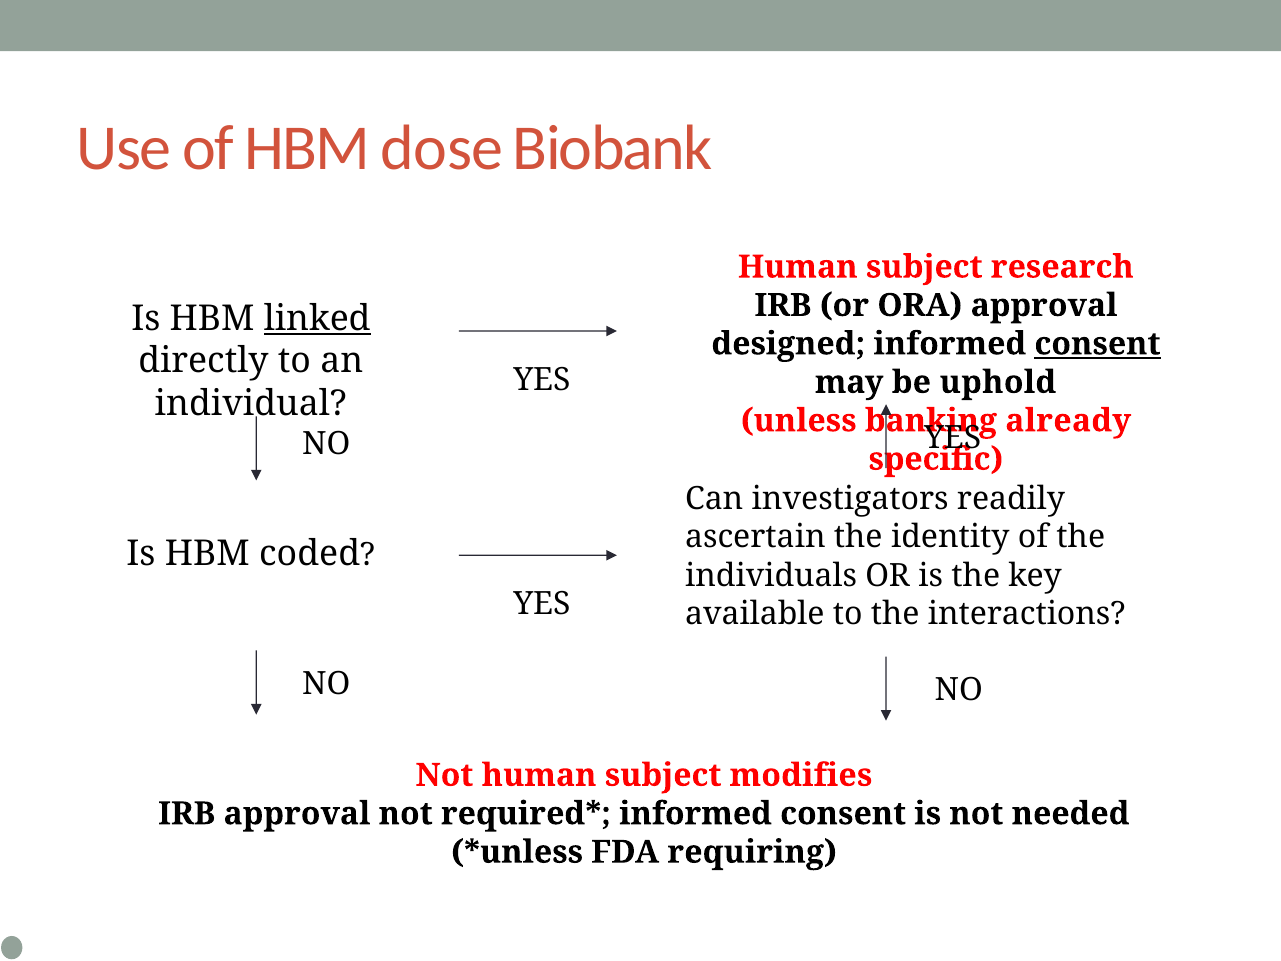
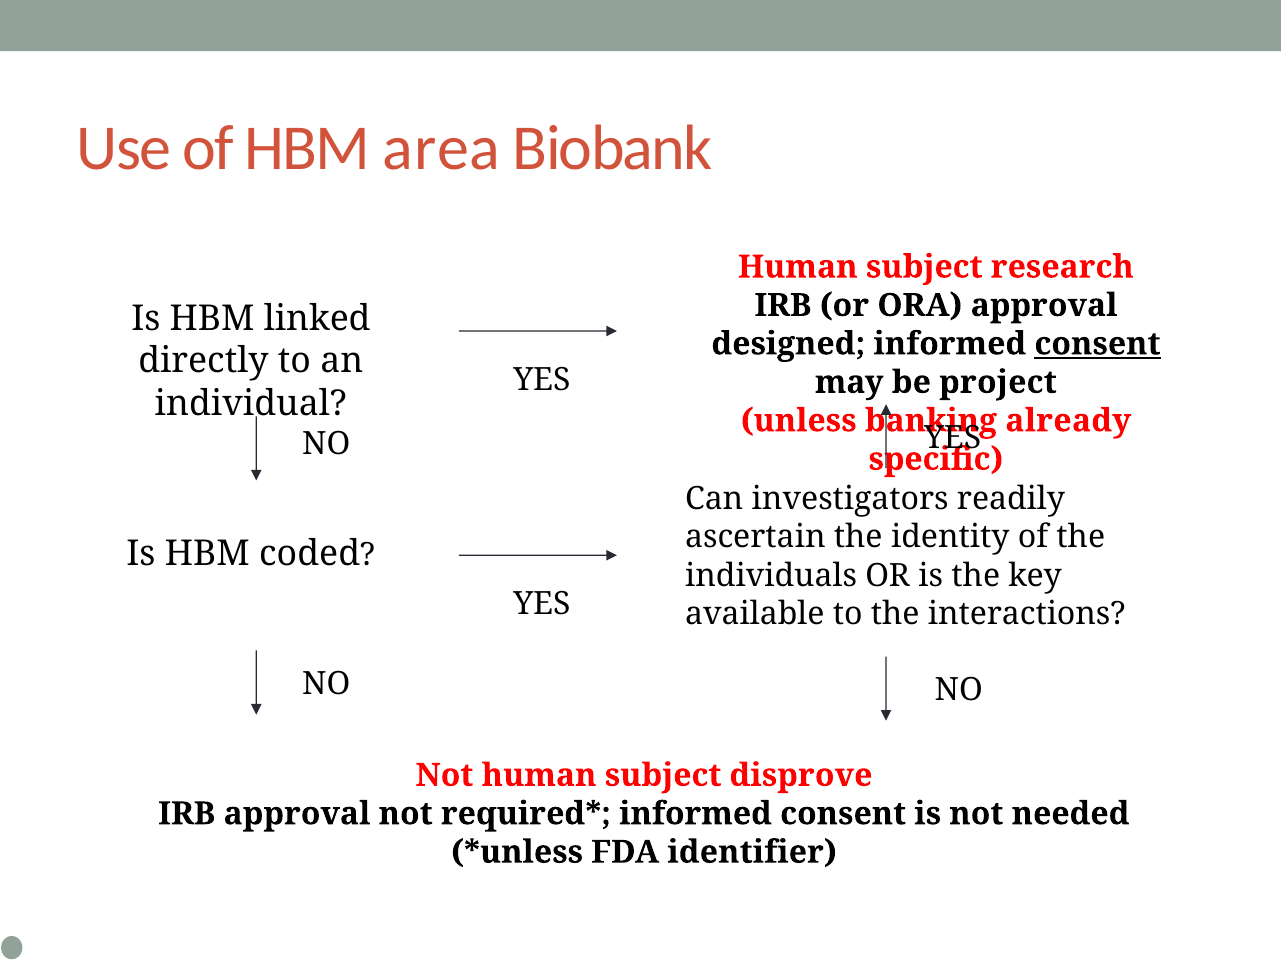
dose: dose -> area (441, 149)
linked underline: present -> none (317, 318)
uphold: uphold -> project (998, 382)
modifies: modifies -> disprove (801, 775)
requiring: requiring -> identifier (752, 852)
